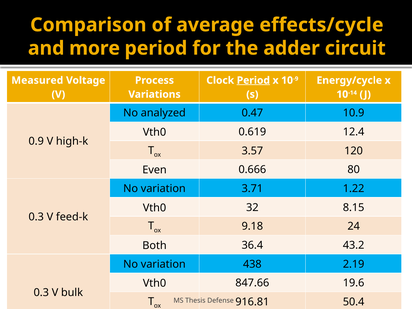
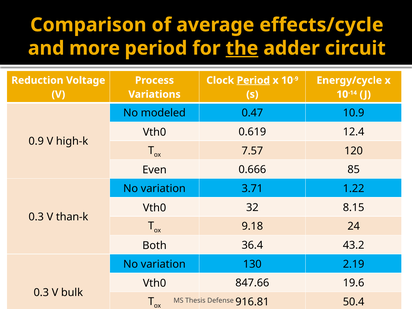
the underline: none -> present (242, 48)
Measured: Measured -> Reduction (37, 80)
analyzed: analyzed -> modeled (163, 113)
3.57: 3.57 -> 7.57 (252, 151)
80: 80 -> 85 (354, 170)
feed-k: feed-k -> than-k (72, 217)
438: 438 -> 130 (252, 264)
